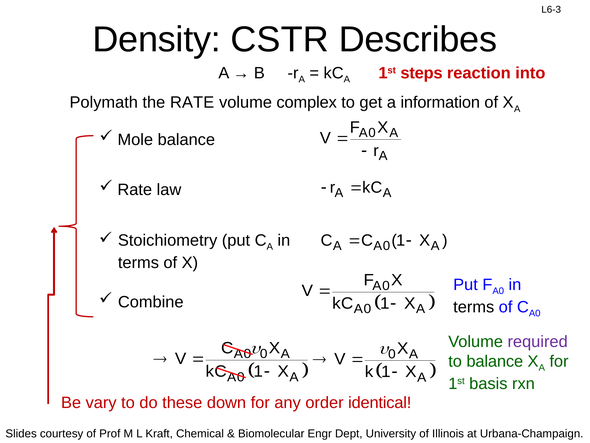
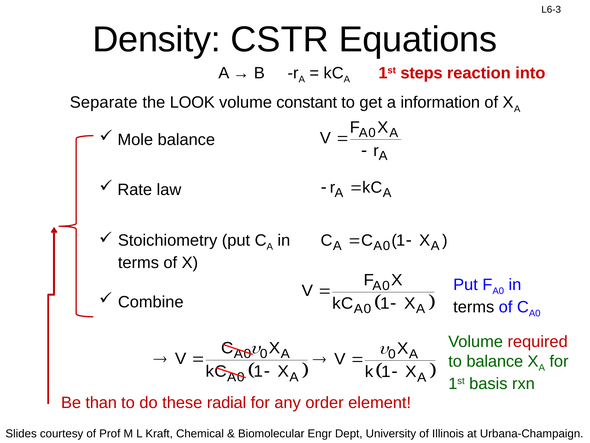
Describes: Describes -> Equations (418, 39)
Polymath: Polymath -> Separate (104, 102)
the RATE: RATE -> LOOK (192, 102)
complex: complex -> constant (307, 102)
required colour: purple -> red (538, 341)
vary: vary -> than (101, 402)
down: down -> radial (227, 402)
identical: identical -> element (380, 402)
